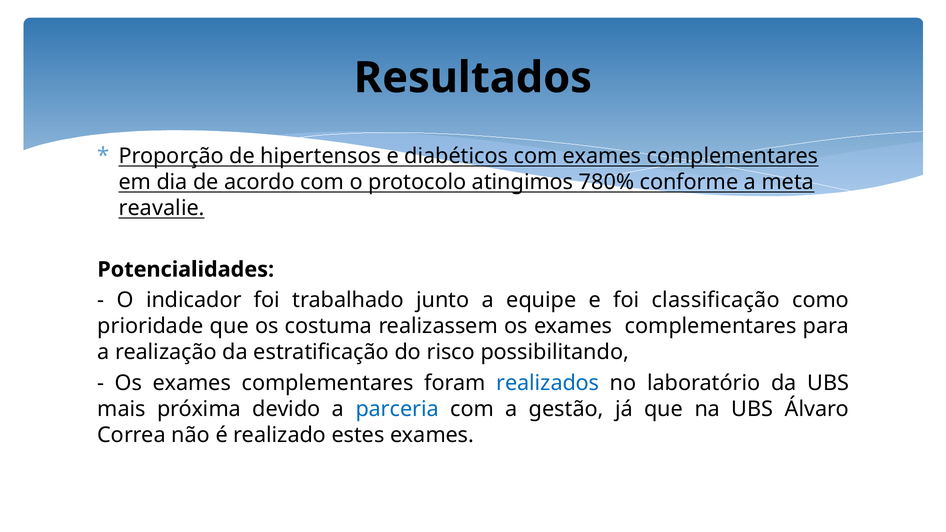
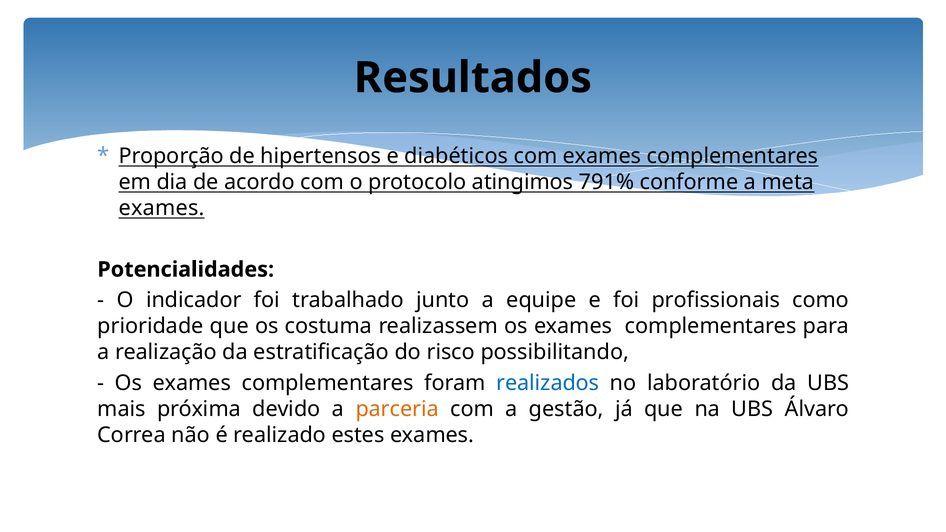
780%: 780% -> 791% (606, 182)
reavalie: reavalie -> exames (162, 208)
classificação: classificação -> profissionais (716, 300)
parceria colour: blue -> orange (397, 409)
